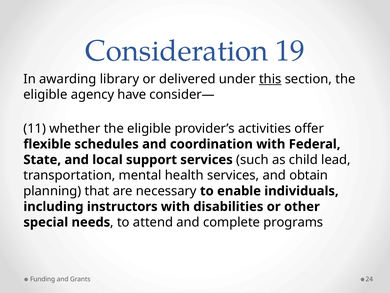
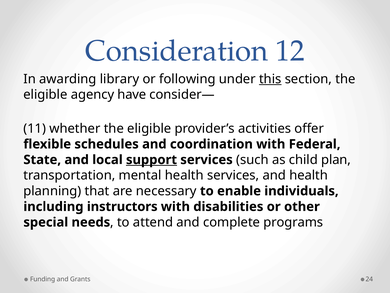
19: 19 -> 12 (290, 51)
delivered: delivered -> following (187, 79)
support underline: none -> present (151, 160)
lead: lead -> plan (336, 160)
and obtain: obtain -> health (309, 175)
